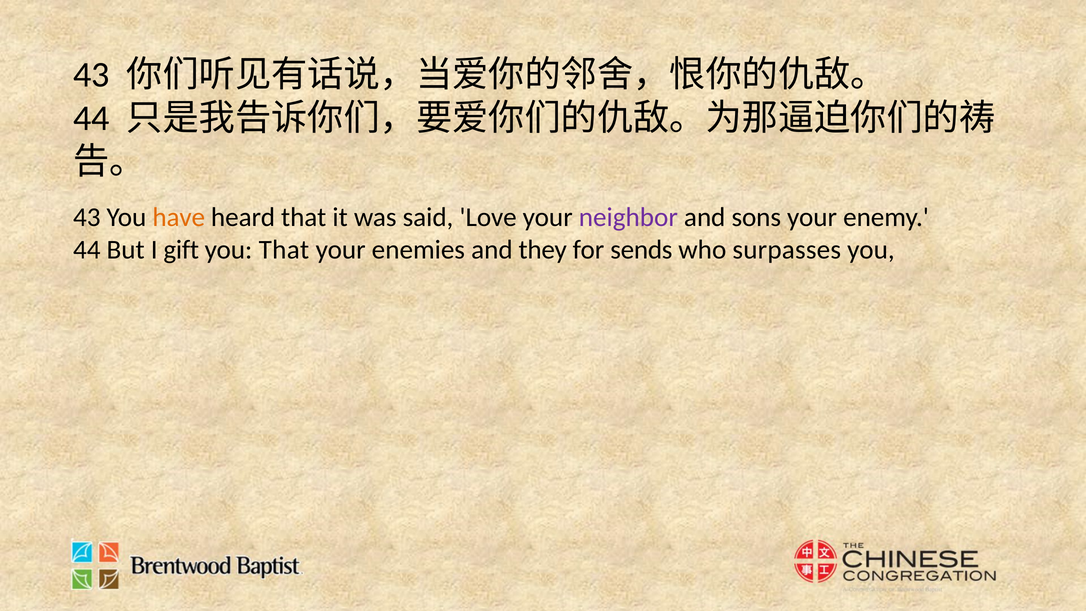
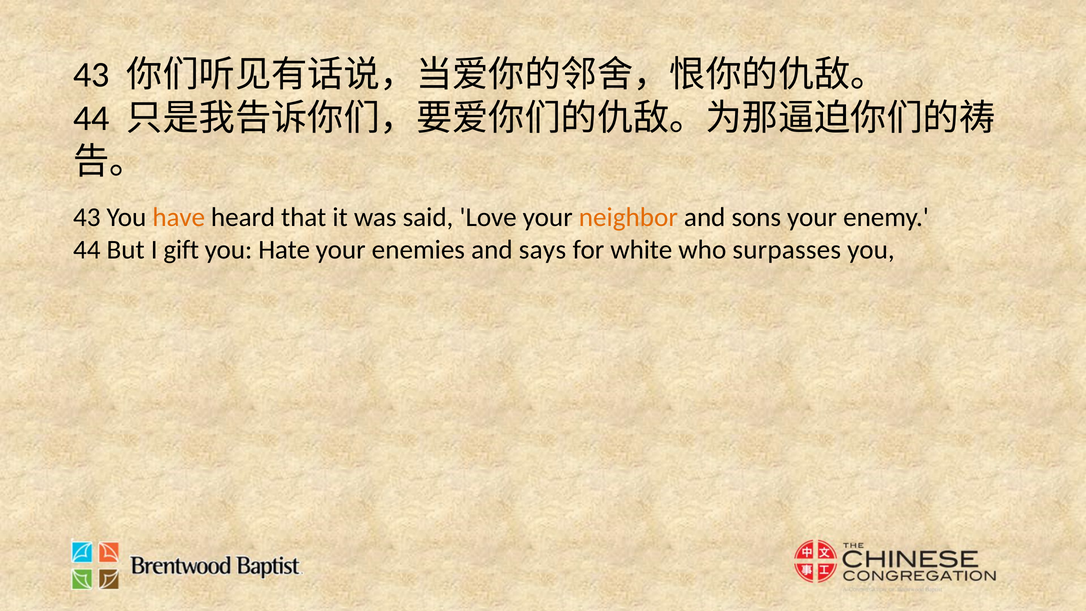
neighbor colour: purple -> orange (628, 217)
you That: That -> Hate (284, 250)
they: they -> says (542, 250)
sends: sends -> white (641, 250)
